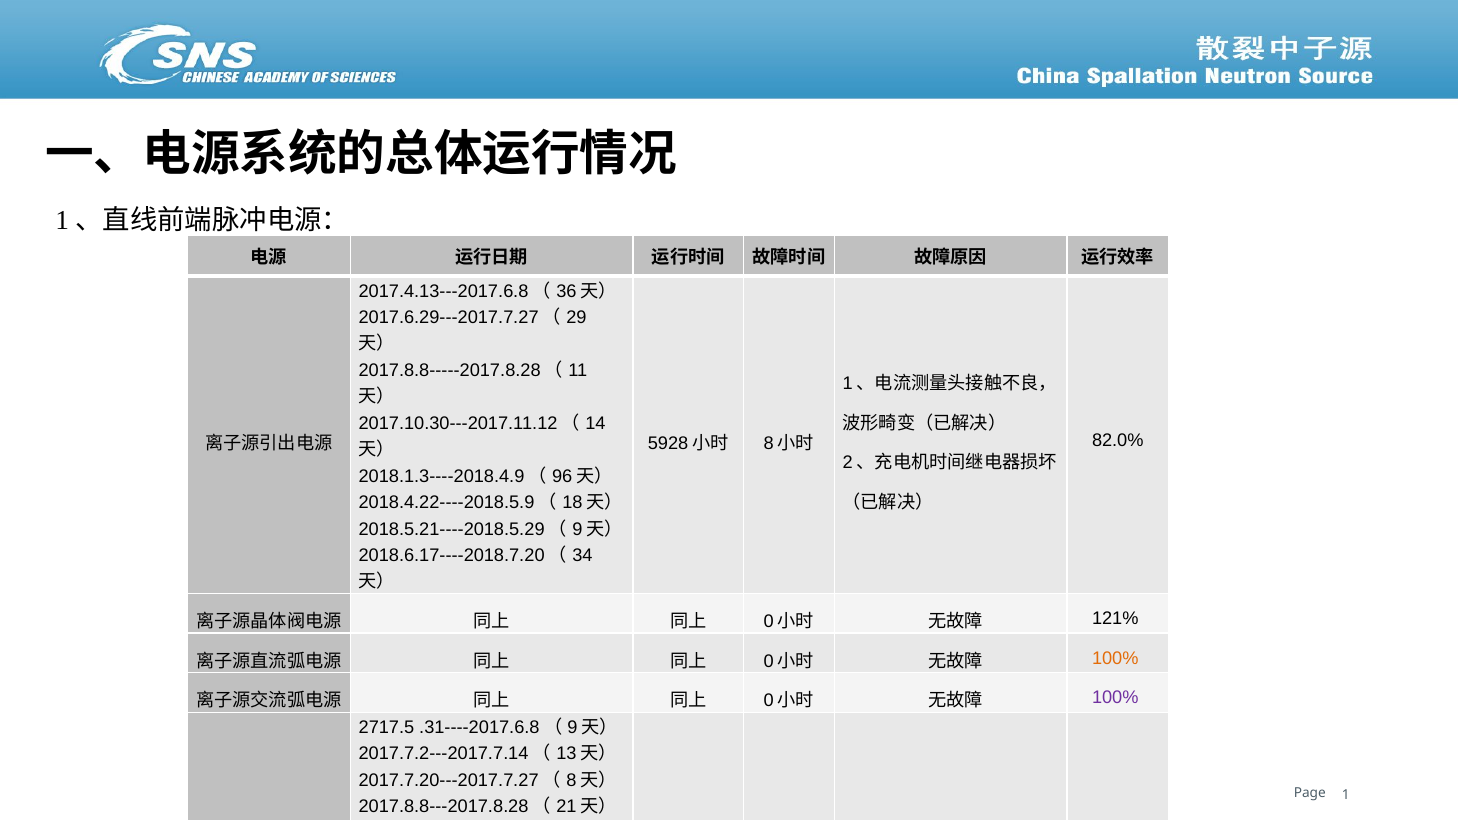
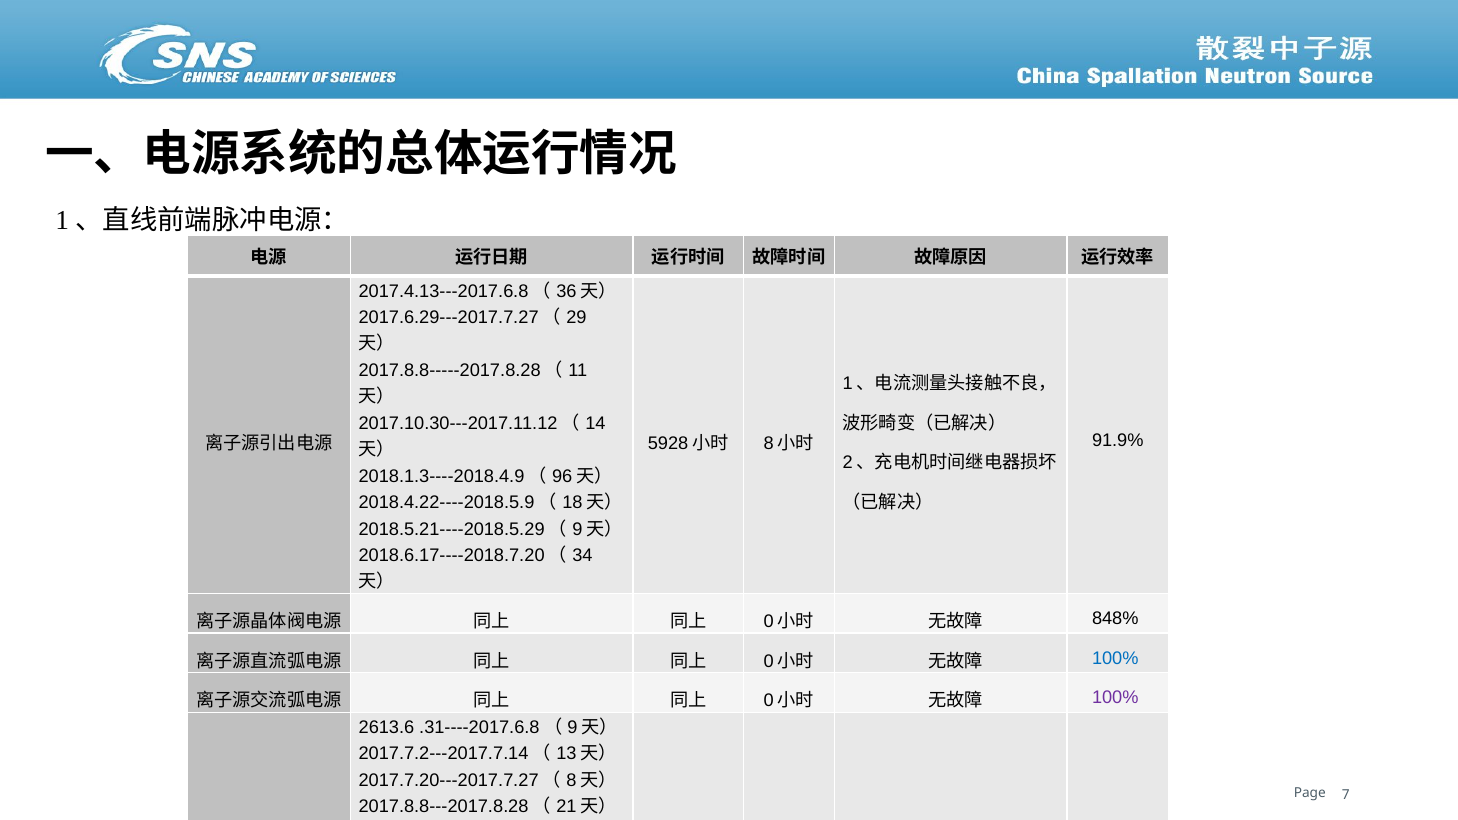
82.0%: 82.0% -> 91.9% (1118, 440)
121%: 121% -> 848% (1115, 619)
100% colour: orange -> blue (1115, 658)
2717.5: 2717.5 -> 2613.6 (386, 727)
1: 1 -> 7 (1346, 795)
